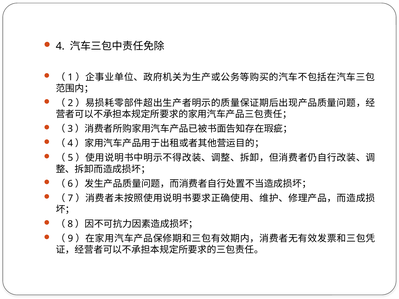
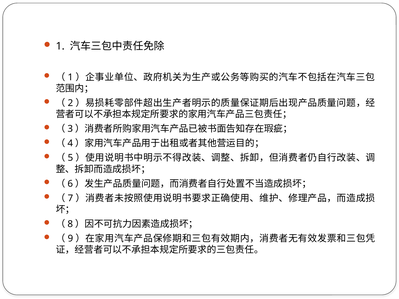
4: 4 -> 1 (60, 46)
